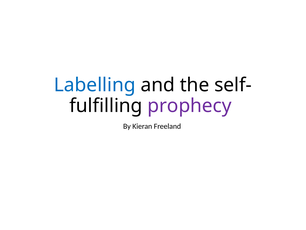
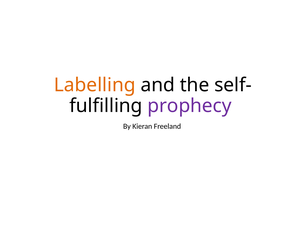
Labelling colour: blue -> orange (95, 85)
